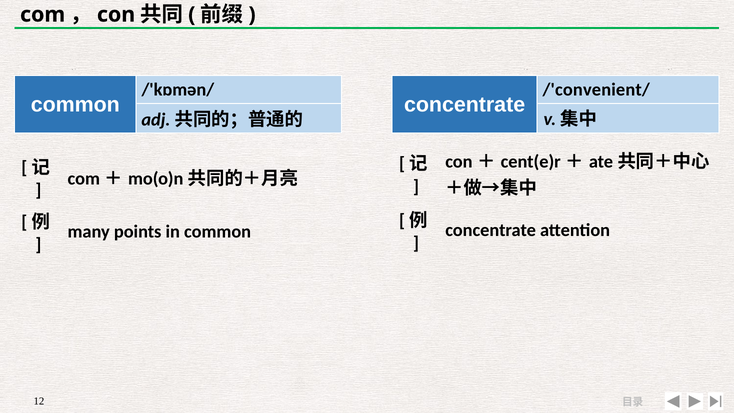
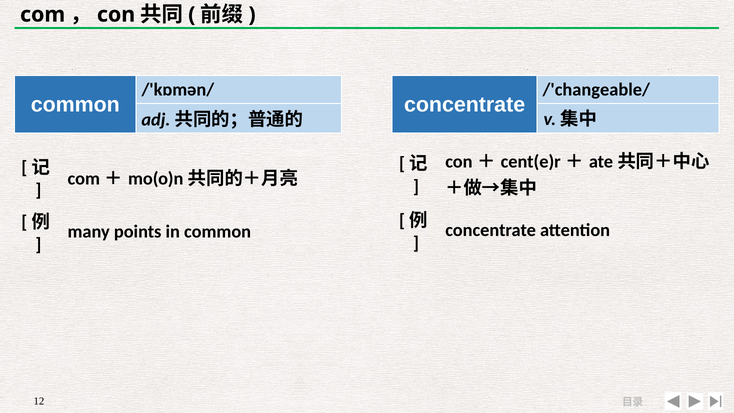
/'convenient/: /'convenient/ -> /'changeable/ (596, 90)
